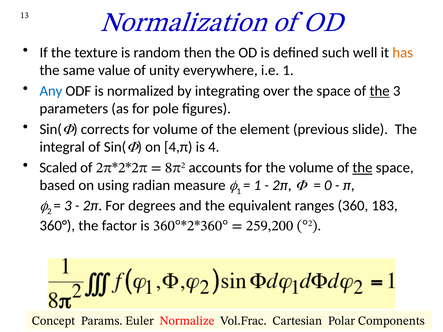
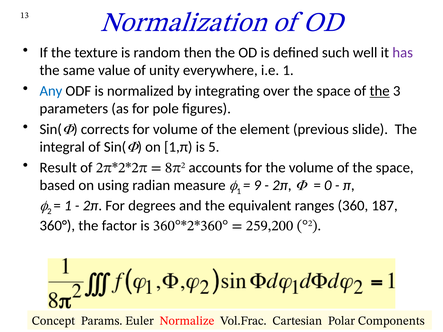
has colour: orange -> purple (403, 53)
4,π: 4,π -> 1,π (178, 147)
4: 4 -> 5 (214, 147)
Scaled: Scaled -> Result (58, 168)
the underline: present -> none (362, 168)
1: 1 -> 9 (257, 186)
3: 3 -> 1 (68, 206)
183: 183 -> 187 (385, 206)
